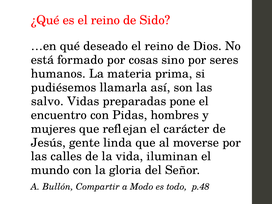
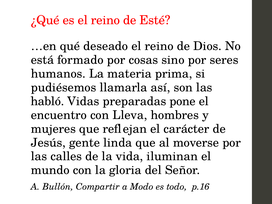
Sido: Sido -> Esté (155, 20)
salvo: salvo -> habló (47, 101)
Pidas: Pidas -> Lleva (130, 115)
p.48: p.48 -> p.16 (201, 187)
